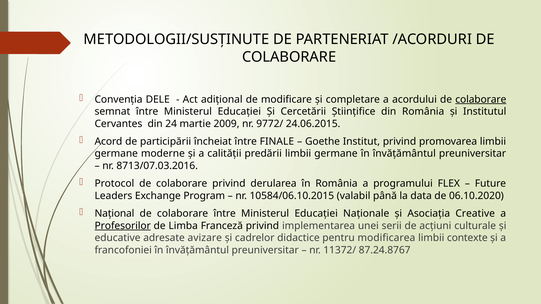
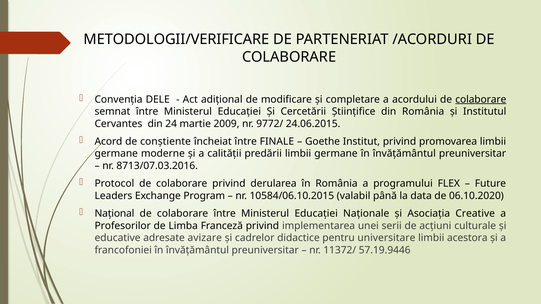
METODOLOGII/SUSȚINUTE: METODOLOGII/SUSȚINUTE -> METODOLOGII/VERIFICARE (176, 40)
participării: participării -> conștiente (166, 142)
Profesorilor underline: present -> none (123, 226)
modificarea: modificarea -> universitare (386, 238)
contexte: contexte -> acestora (467, 238)
87.24.8767: 87.24.8767 -> 57.19.9446 (385, 250)
